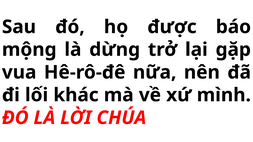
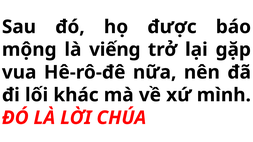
dừng: dừng -> viếng (115, 50)
